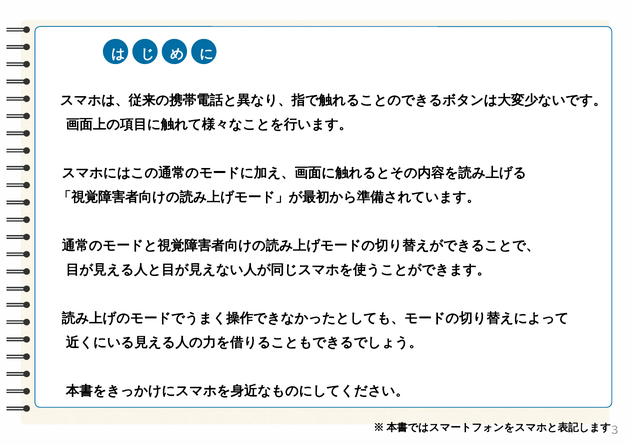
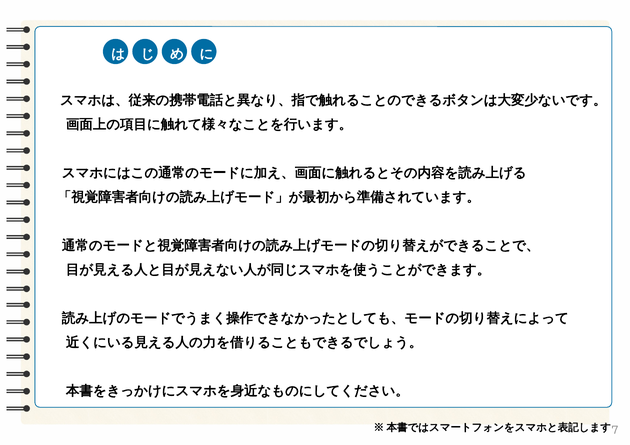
3: 3 -> 7 (615, 431)
